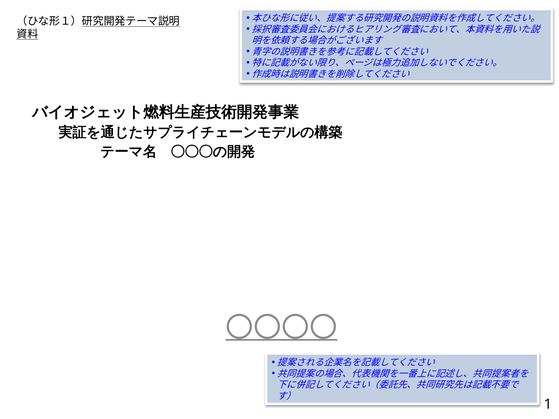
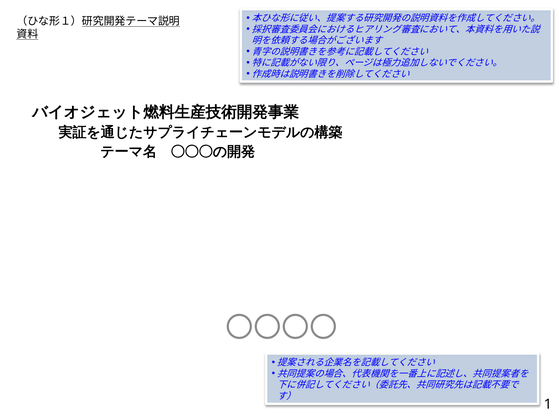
〇〇〇〇 underline: present -> none (281, 328)
